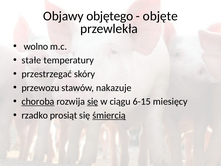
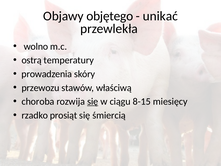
objęte: objęte -> unikać (160, 16)
stałe: stałe -> ostrą (32, 60)
przestrzegać: przestrzegać -> prowadzenia (47, 74)
nakazuje: nakazuje -> właściwą (114, 88)
choroba underline: present -> none (38, 101)
6-15: 6-15 -> 8-15 (142, 101)
śmiercią underline: present -> none (109, 115)
